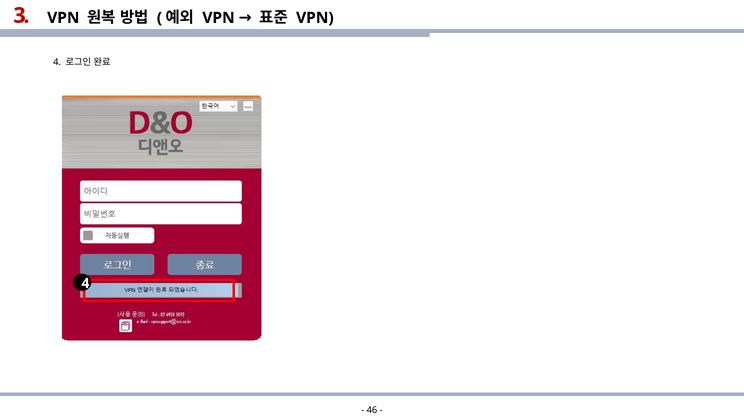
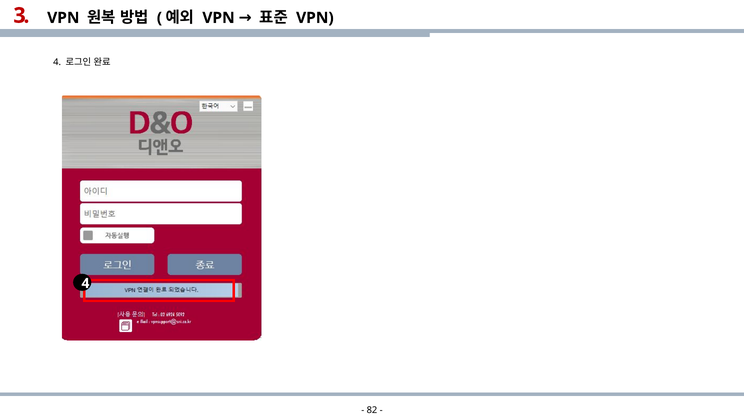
46: 46 -> 82 (372, 411)
